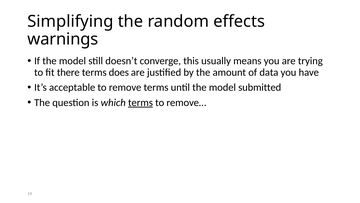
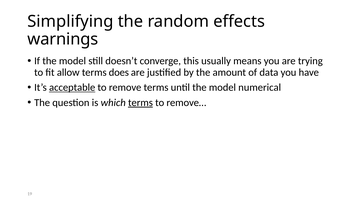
there: there -> allow (68, 72)
acceptable underline: none -> present (72, 87)
submitted: submitted -> numerical (260, 87)
